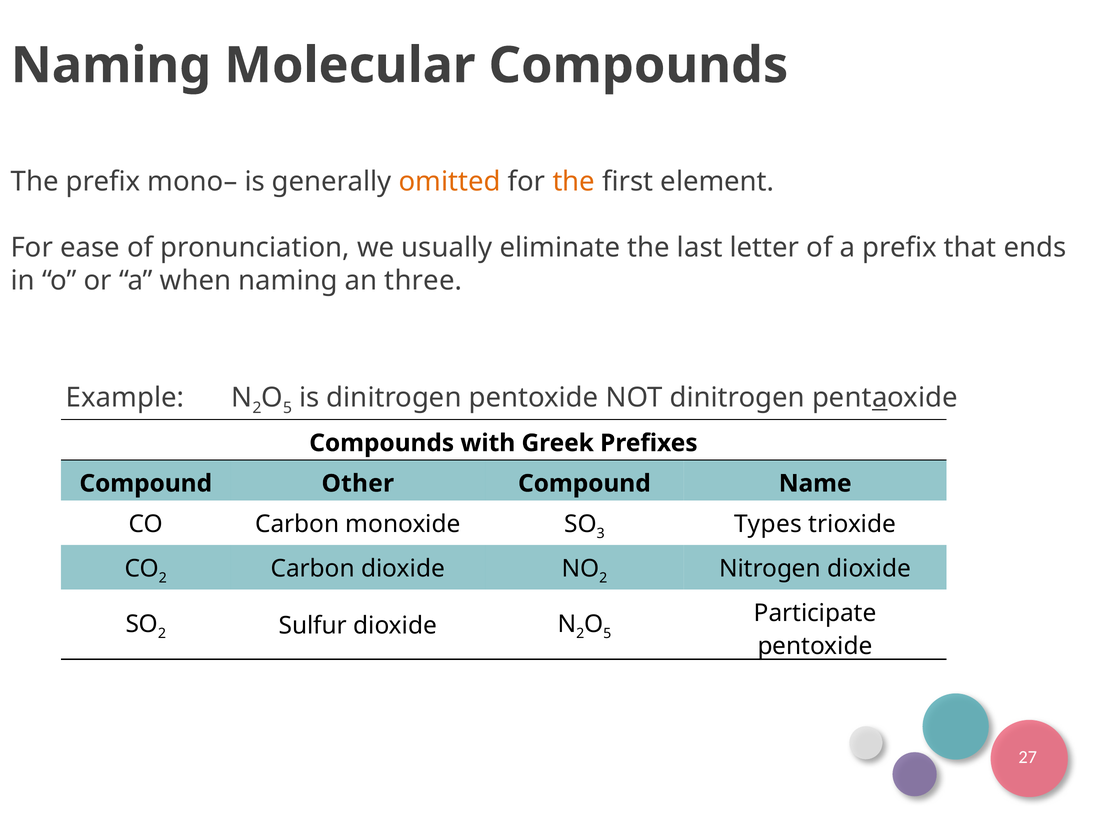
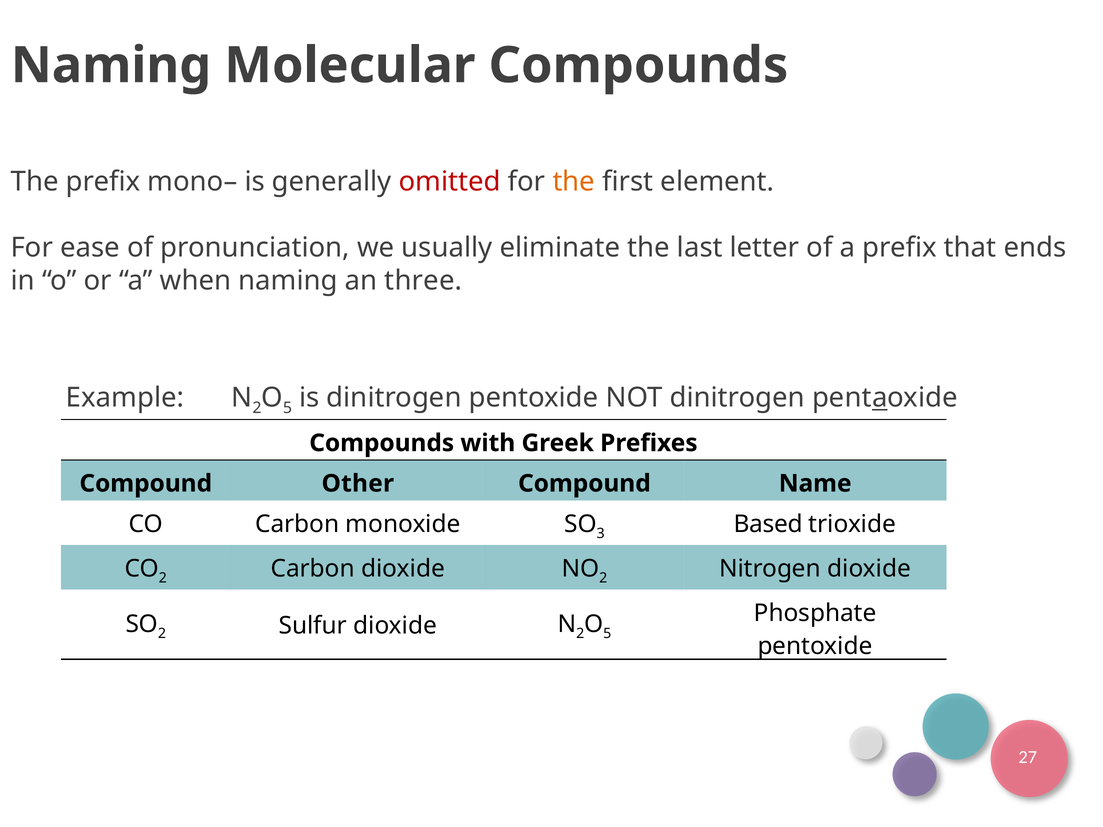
omitted colour: orange -> red (450, 182)
Types: Types -> Based (768, 524)
Participate: Participate -> Phosphate (815, 613)
